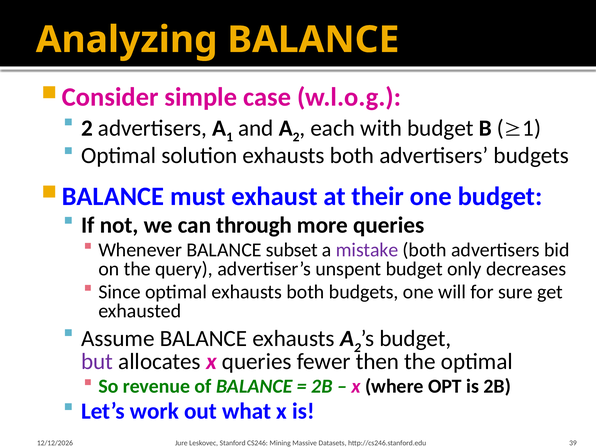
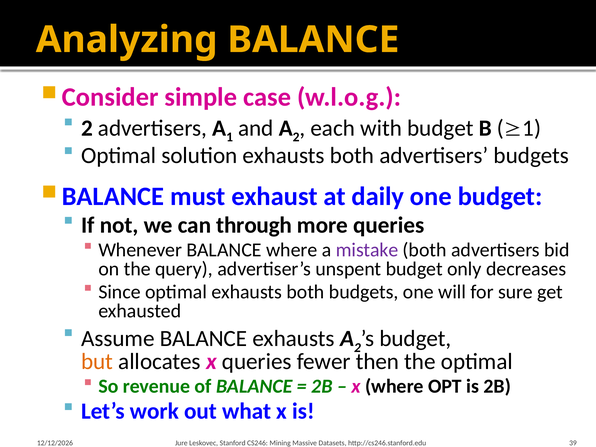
their: their -> daily (378, 197)
BALANCE subset: subset -> where (292, 250)
but colour: purple -> orange (97, 361)
